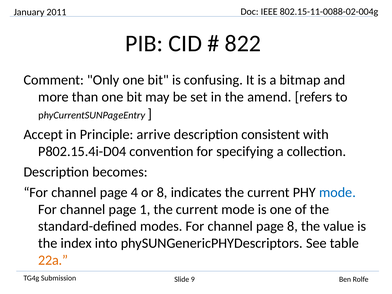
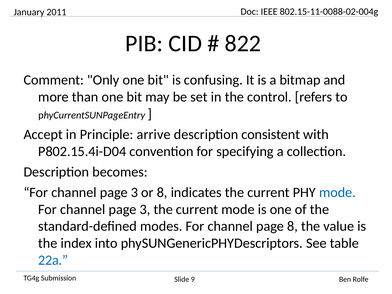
amend: amend -> control (269, 97)
4: 4 -> 3 (134, 192)
1: 1 -> 3 (145, 209)
22a colour: orange -> blue (53, 260)
